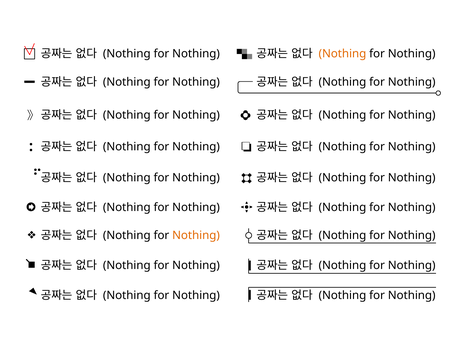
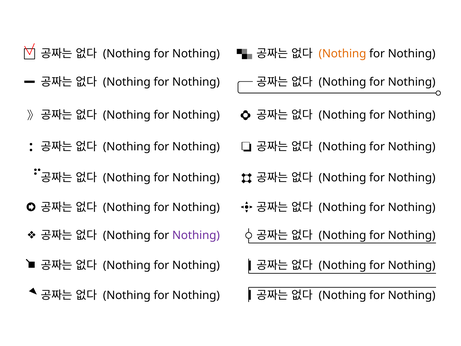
Nothing colour: orange -> purple (196, 235)
